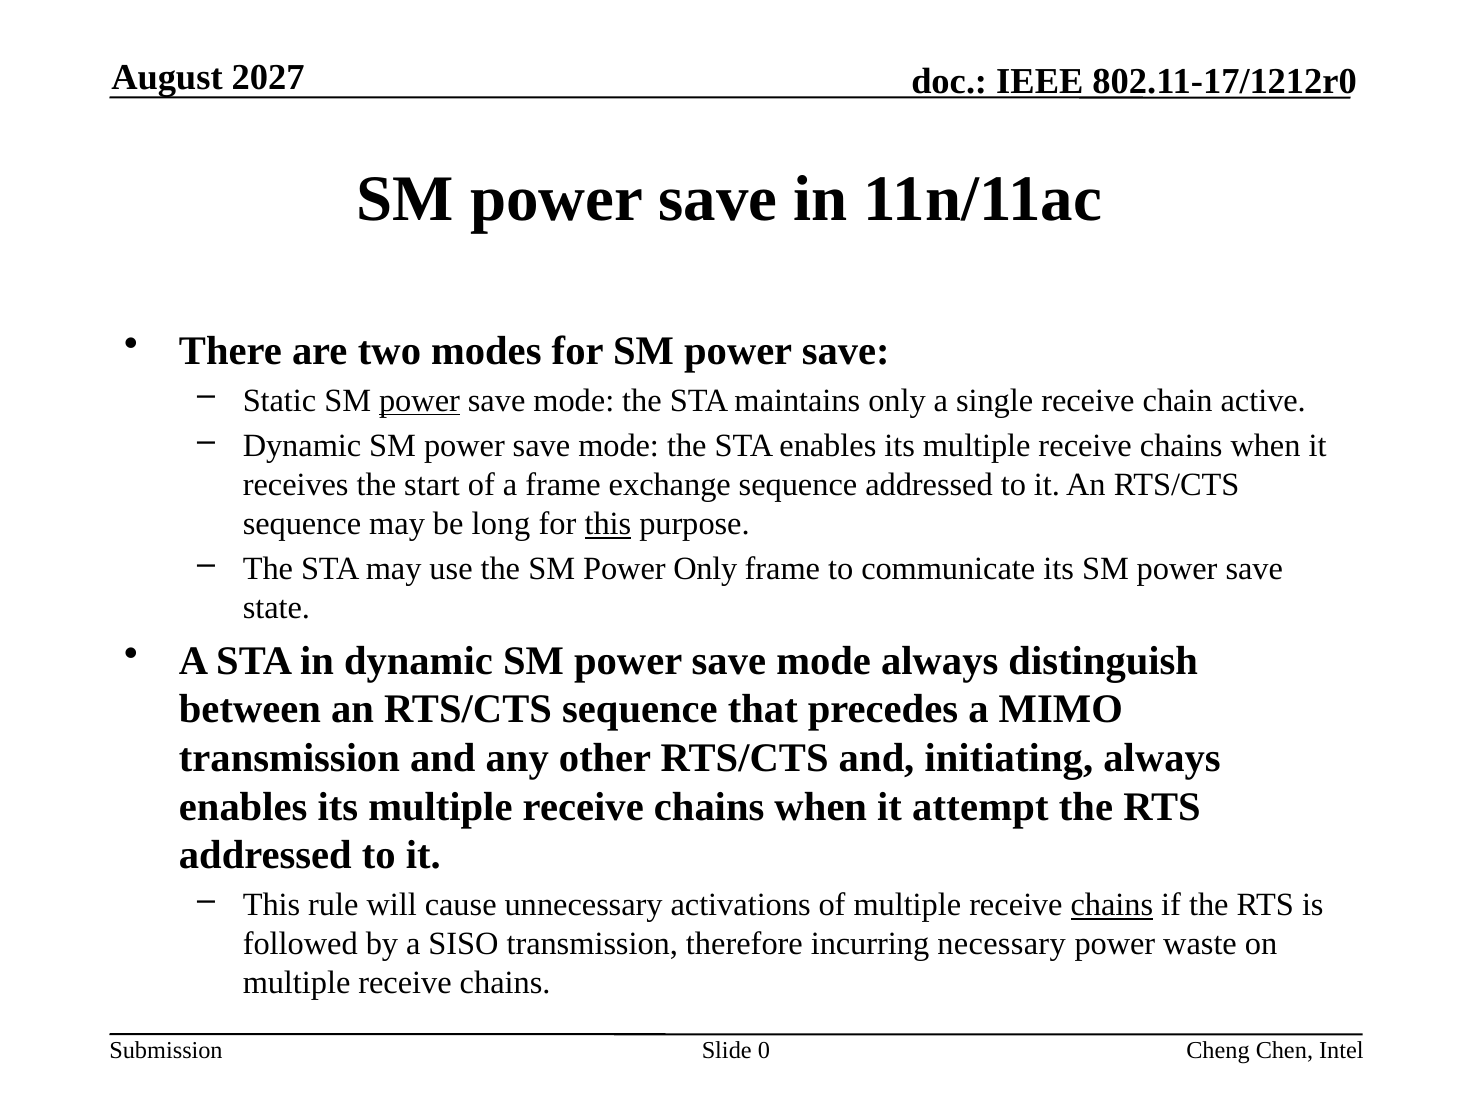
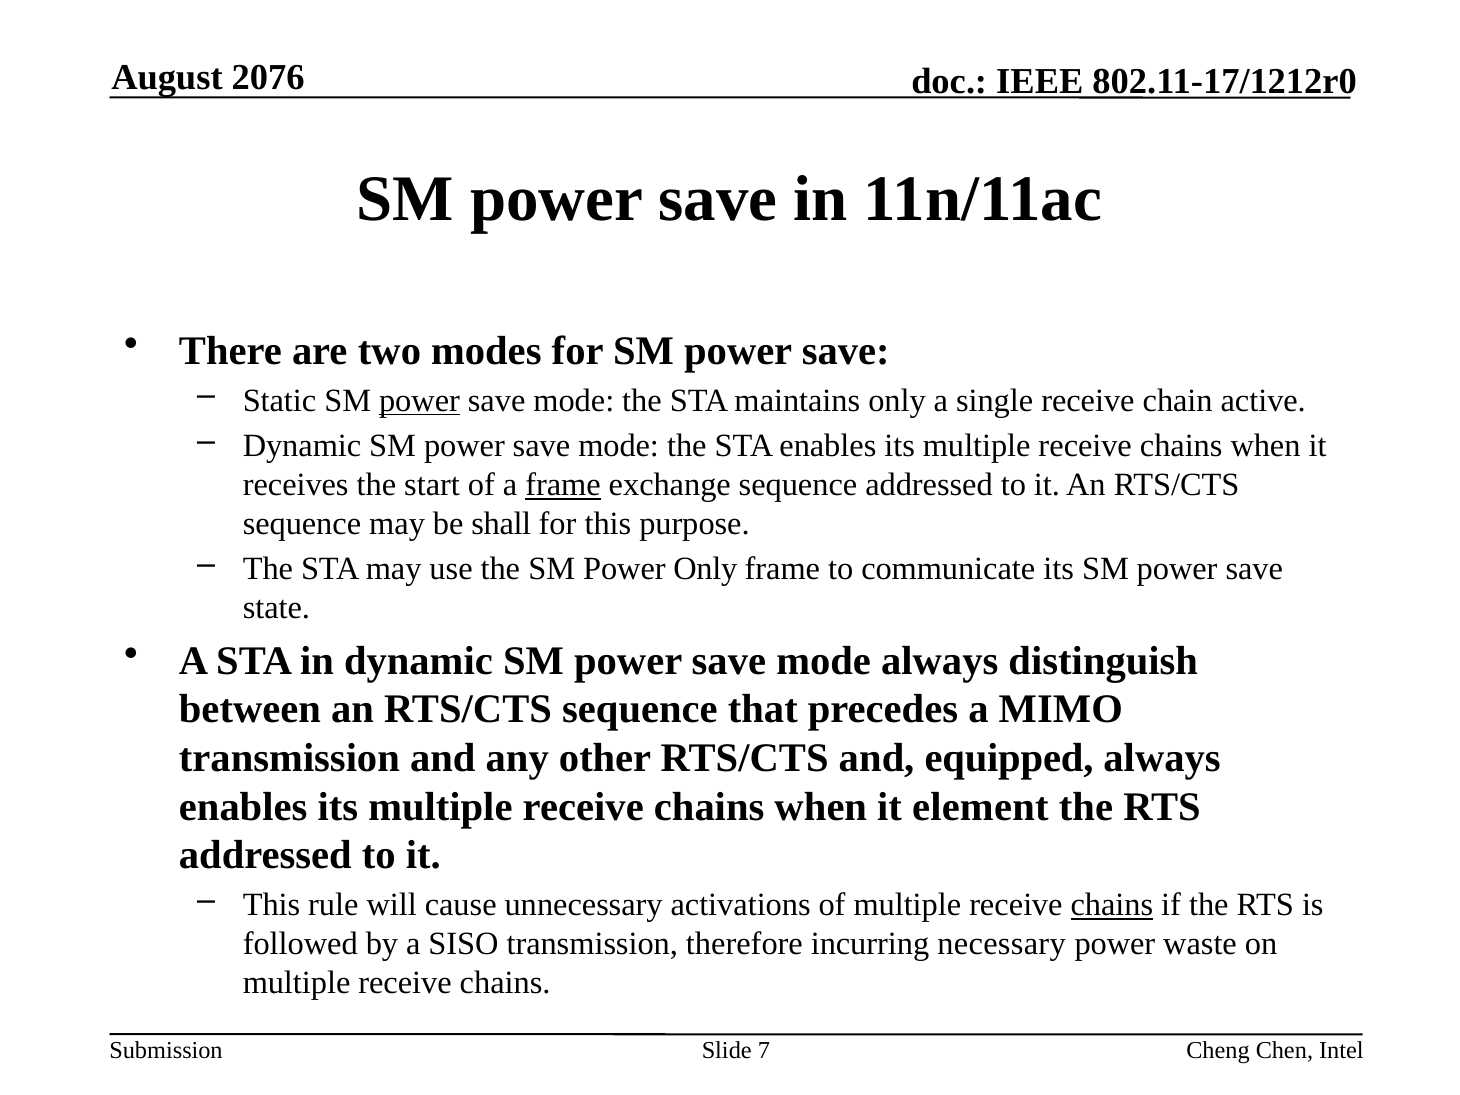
2027: 2027 -> 2076 (268, 77)
frame underline: none -> present (563, 485)
long: long -> shall (501, 524)
this underline: present -> none (608, 524)
initiating: initiating -> equipped (1009, 758)
attempt: attempt -> element (980, 807)
0: 0 -> 7 (764, 1050)
